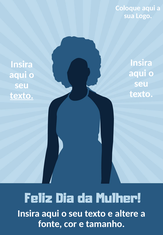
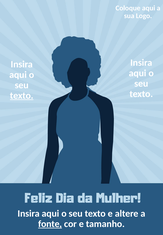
fonte underline: none -> present (50, 224)
